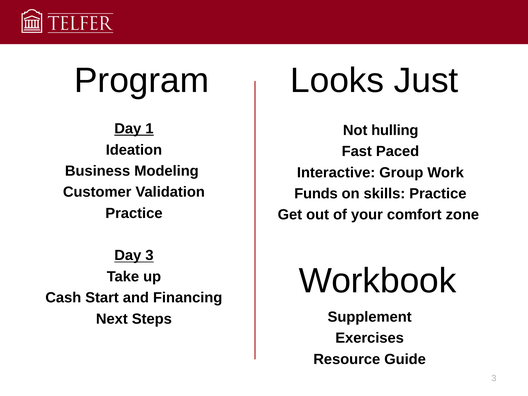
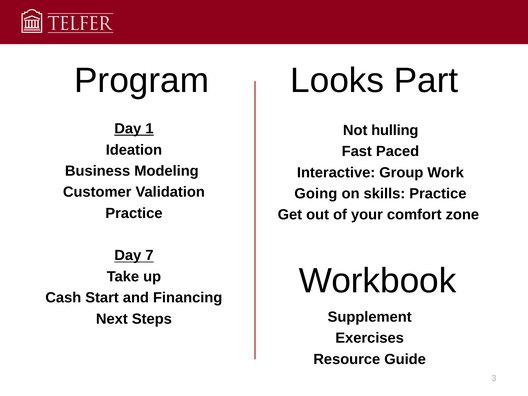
Just: Just -> Part (426, 81)
Funds: Funds -> Going (316, 194)
Day 3: 3 -> 7 (149, 255)
